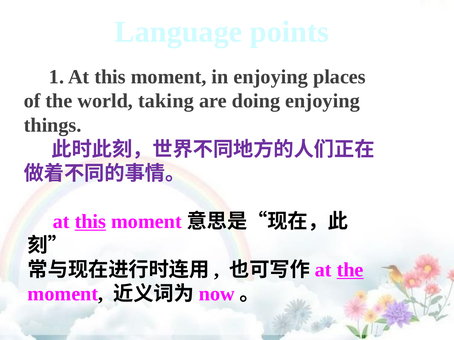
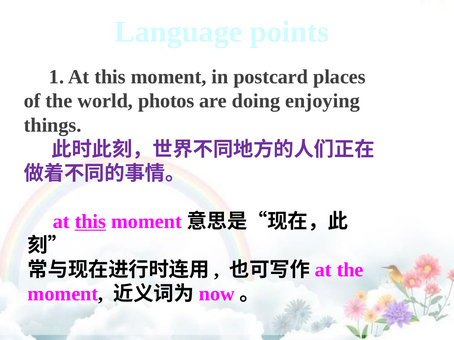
in enjoying: enjoying -> postcard (271, 77)
taking: taking -> photos (166, 101)
the underline: present -> none (350, 270)
